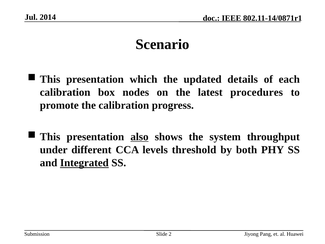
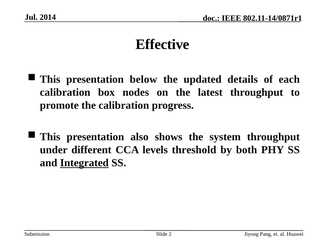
Scenario: Scenario -> Effective (162, 44)
which: which -> below (143, 79)
latest procedures: procedures -> throughput (257, 92)
also underline: present -> none (139, 137)
